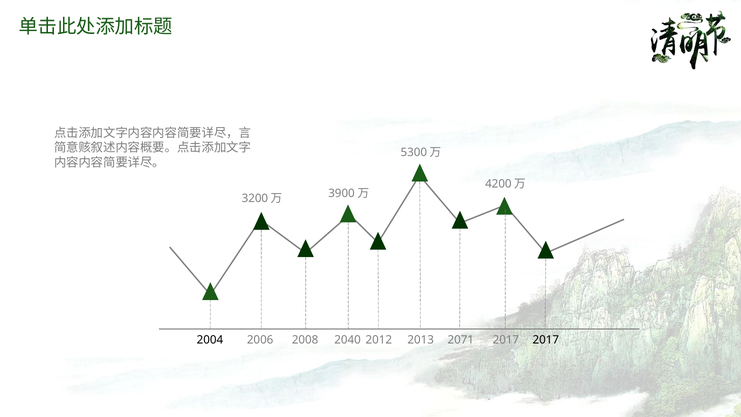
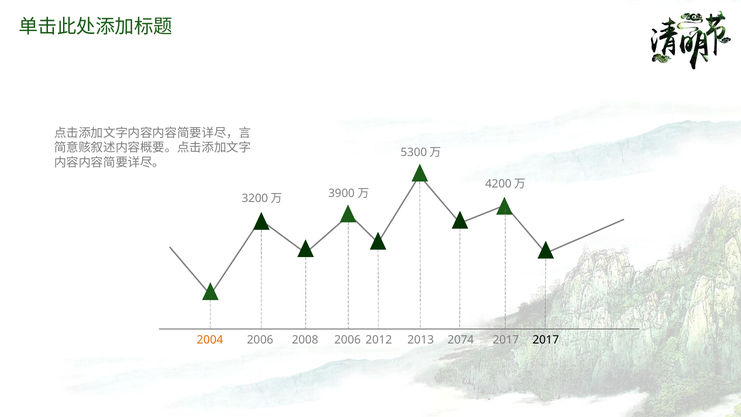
2004 colour: black -> orange (210, 340)
2040: 2040 -> 2006 (348, 340)
2071: 2071 -> 2074 (461, 340)
